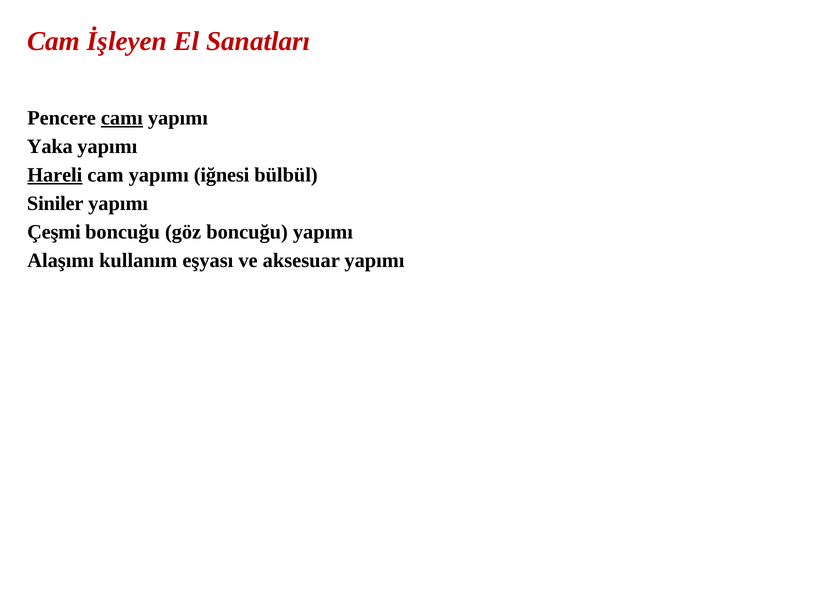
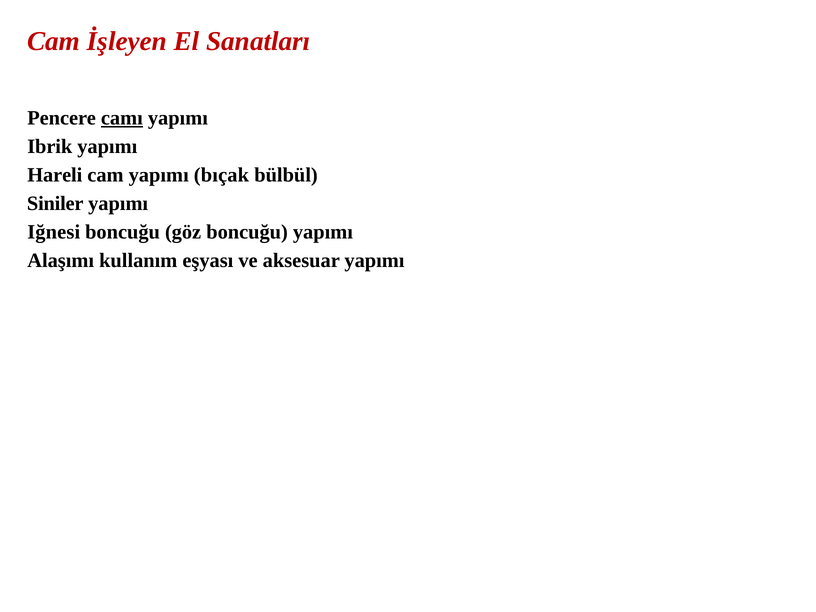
Yaka: Yaka -> Ibrik (50, 147)
Hareli underline: present -> none (55, 175)
iğnesi: iğnesi -> bıçak (221, 175)
Çeşmi: Çeşmi -> Iğnesi (54, 232)
